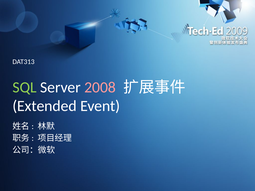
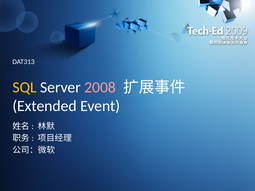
SQL colour: light green -> yellow (25, 87)
